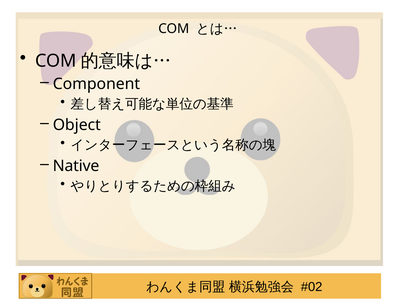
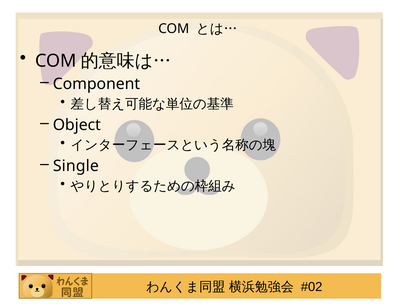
Native: Native -> Single (76, 166)
